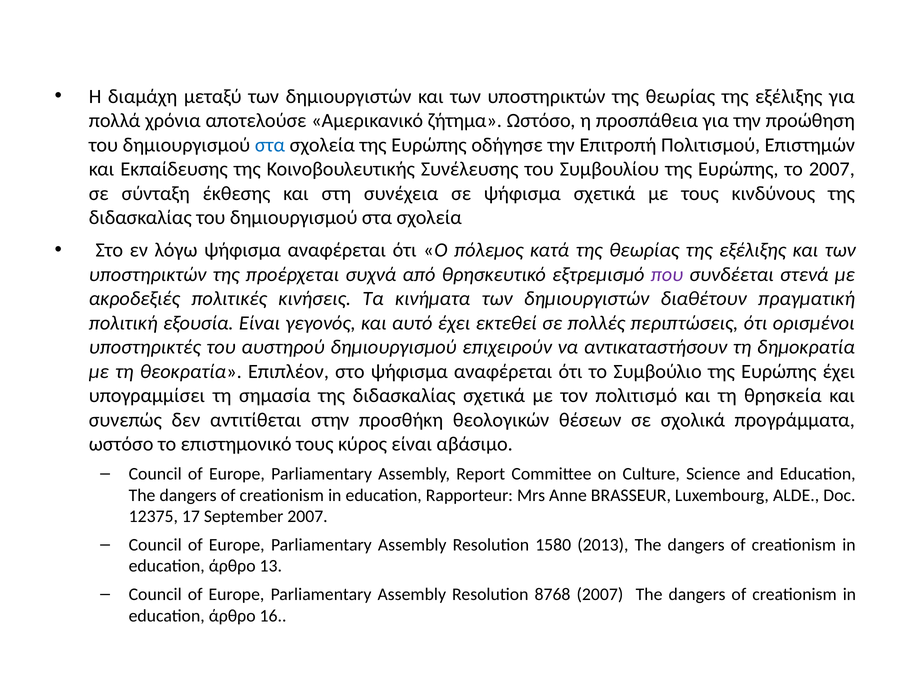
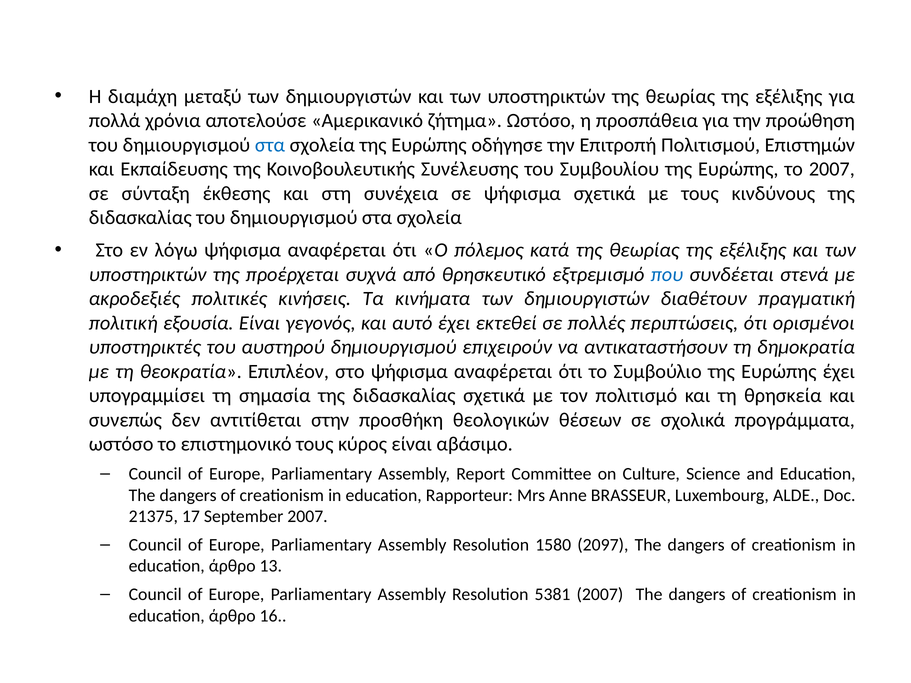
που colour: purple -> blue (667, 274)
12375: 12375 -> 21375 (153, 517)
2013: 2013 -> 2097 (603, 545)
8768: 8768 -> 5381 (553, 595)
